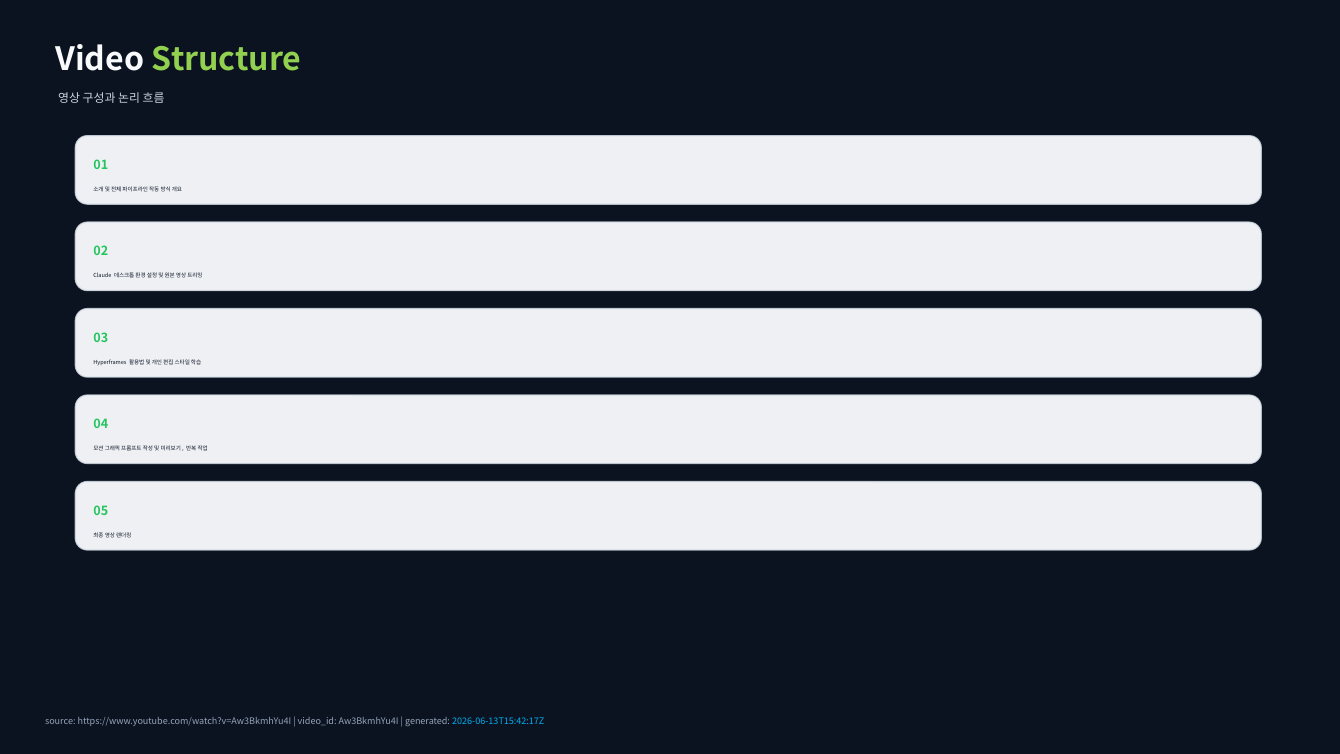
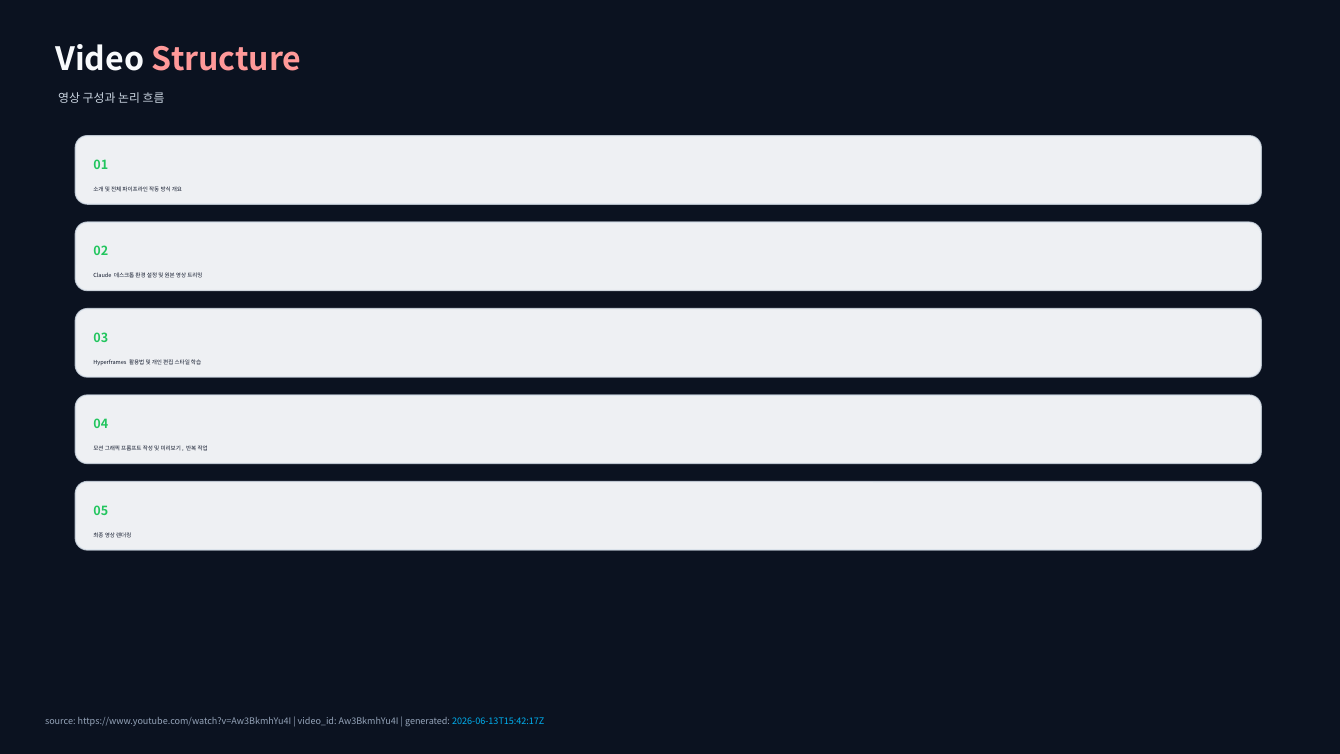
Structure colour: light green -> pink (227, 60)
